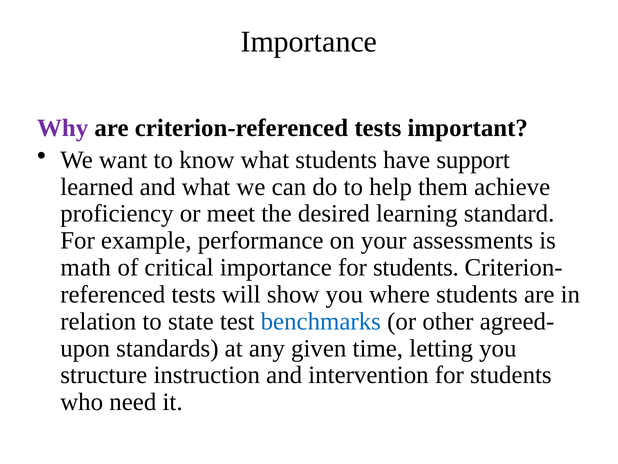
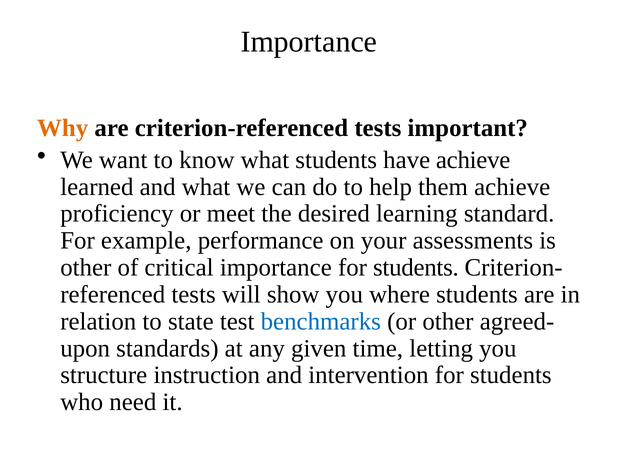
Why colour: purple -> orange (63, 128)
have support: support -> achieve (473, 160)
math: math -> other (86, 267)
